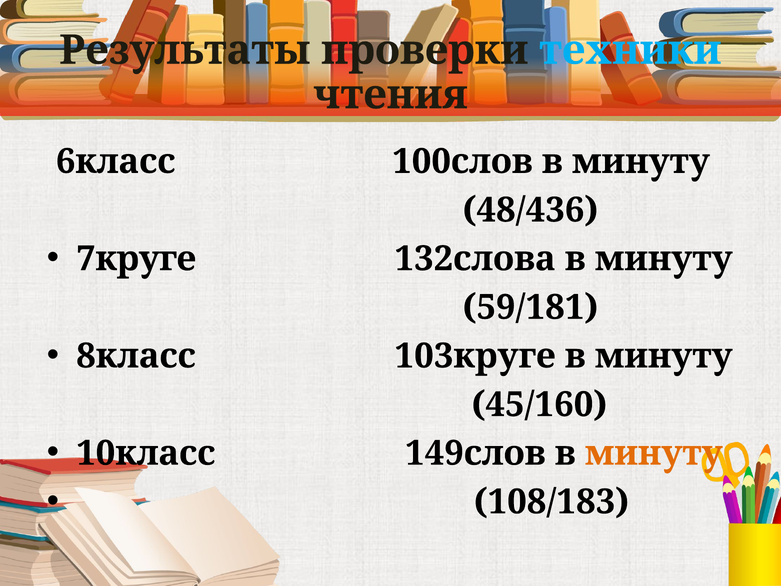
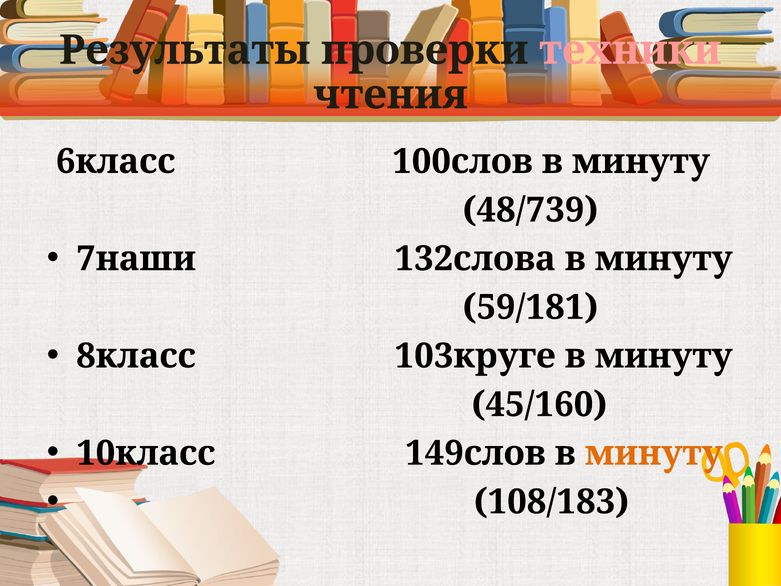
техники colour: light blue -> pink (630, 50)
48/436: 48/436 -> 48/739 (530, 210)
7круге: 7круге -> 7наши (136, 259)
